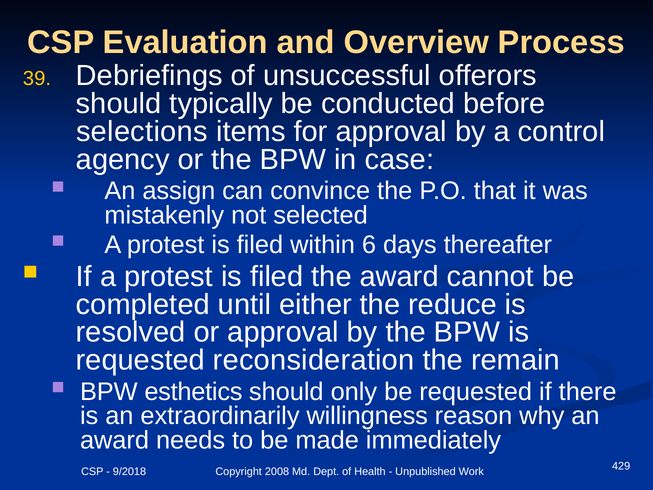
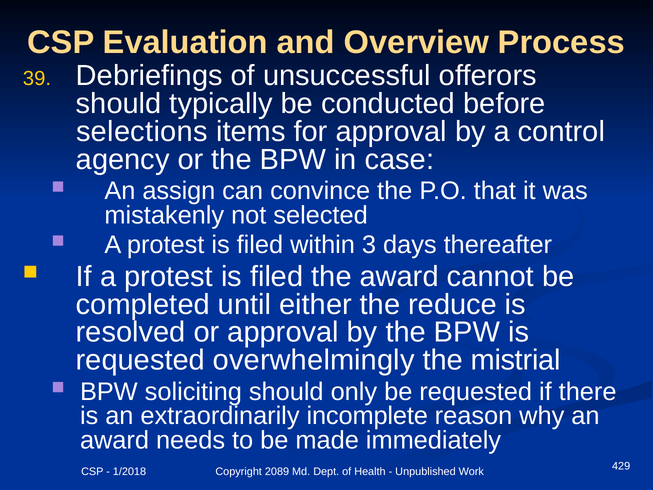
6: 6 -> 3 (369, 245)
reconsideration: reconsideration -> overwhelmingly (314, 360)
remain: remain -> mistrial (516, 360)
esthetics: esthetics -> soliciting (193, 391)
willingness: willingness -> incomplete (367, 416)
9/2018: 9/2018 -> 1/2018 (129, 471)
2008: 2008 -> 2089 (277, 471)
